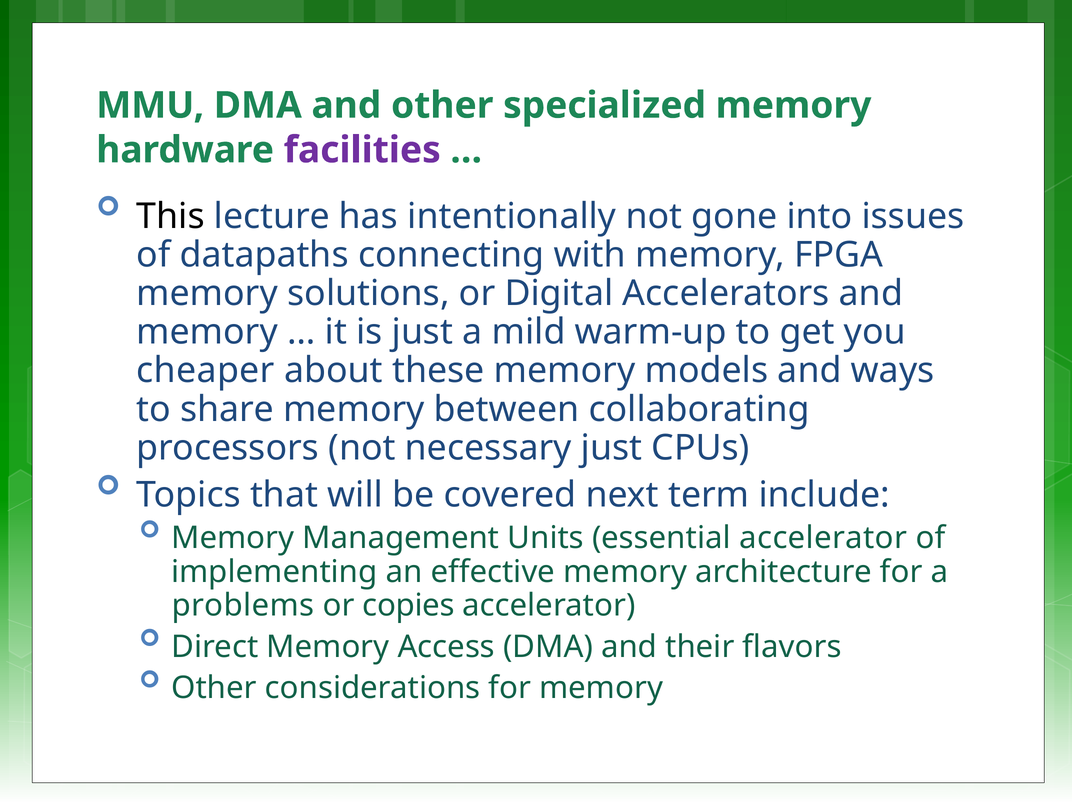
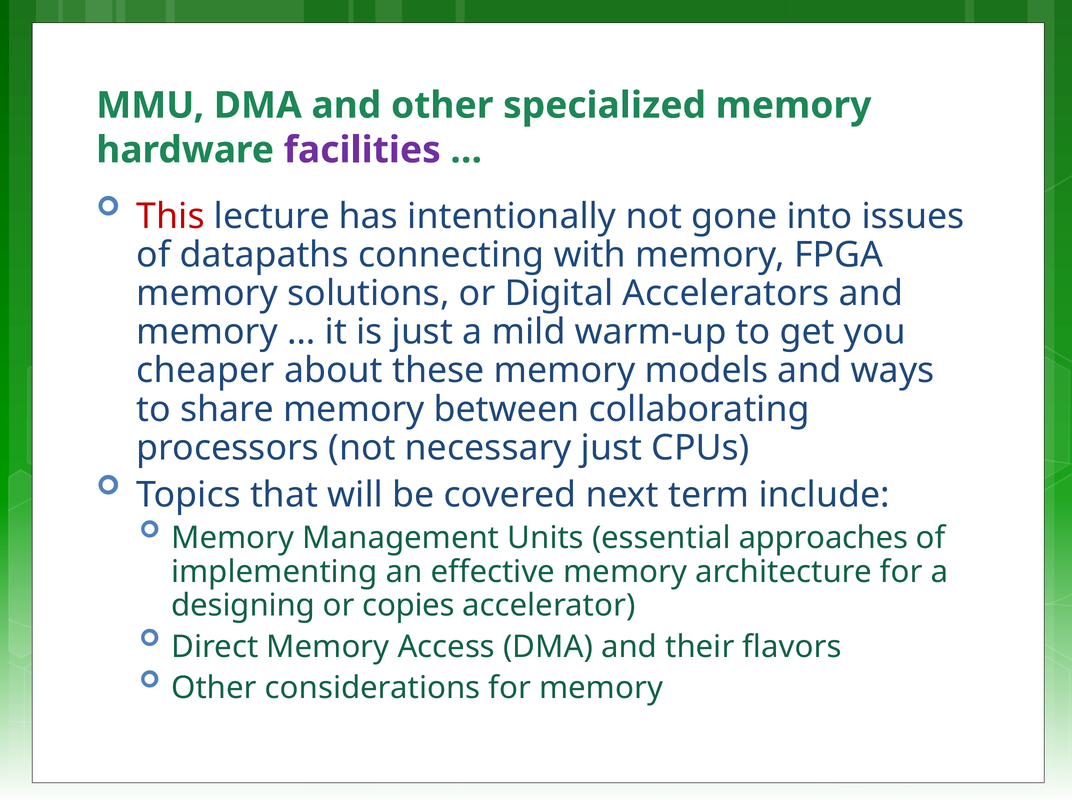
This colour: black -> red (171, 216)
essential accelerator: accelerator -> approaches (823, 538)
problems: problems -> designing (243, 606)
